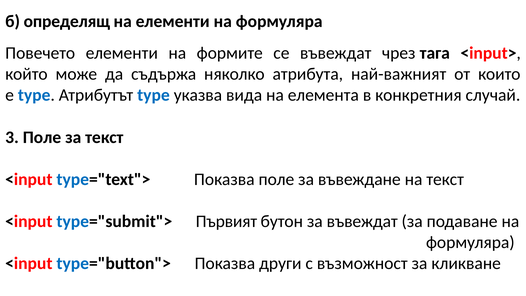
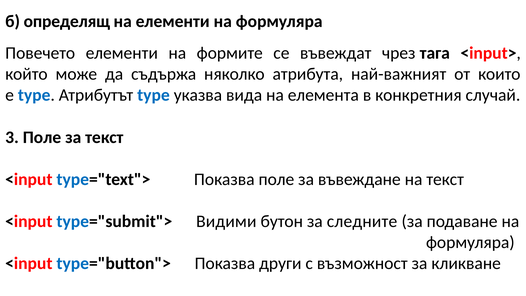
Първият: Първият -> Видими (226, 221)
за въвеждат: въвеждат -> следните (362, 221)
